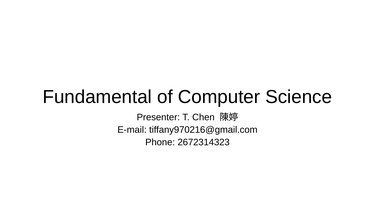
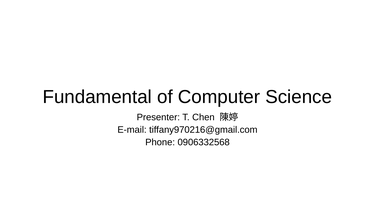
2672314323: 2672314323 -> 0906332568 (204, 142)
